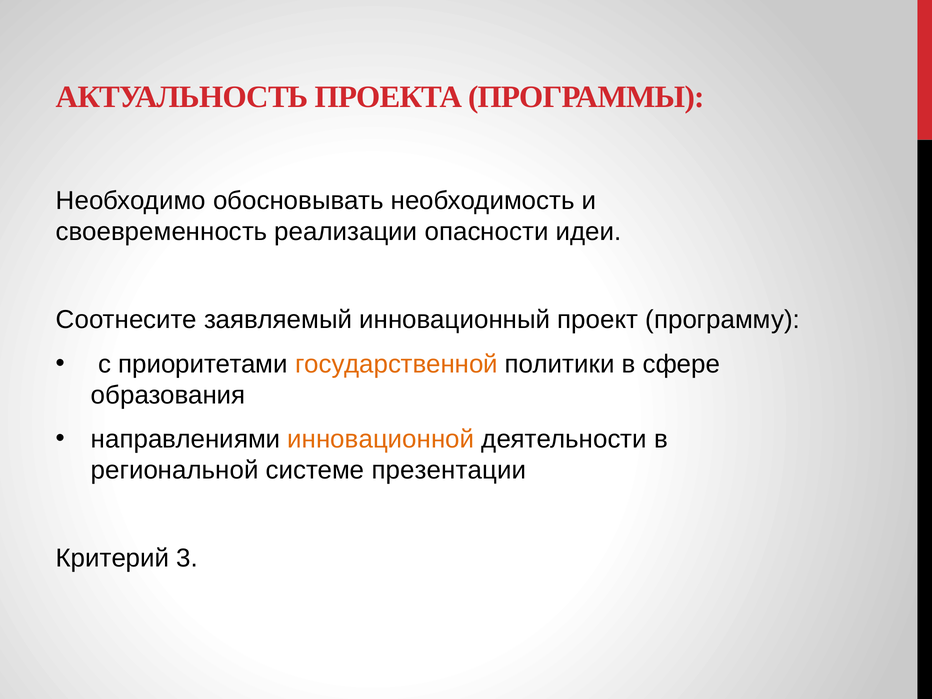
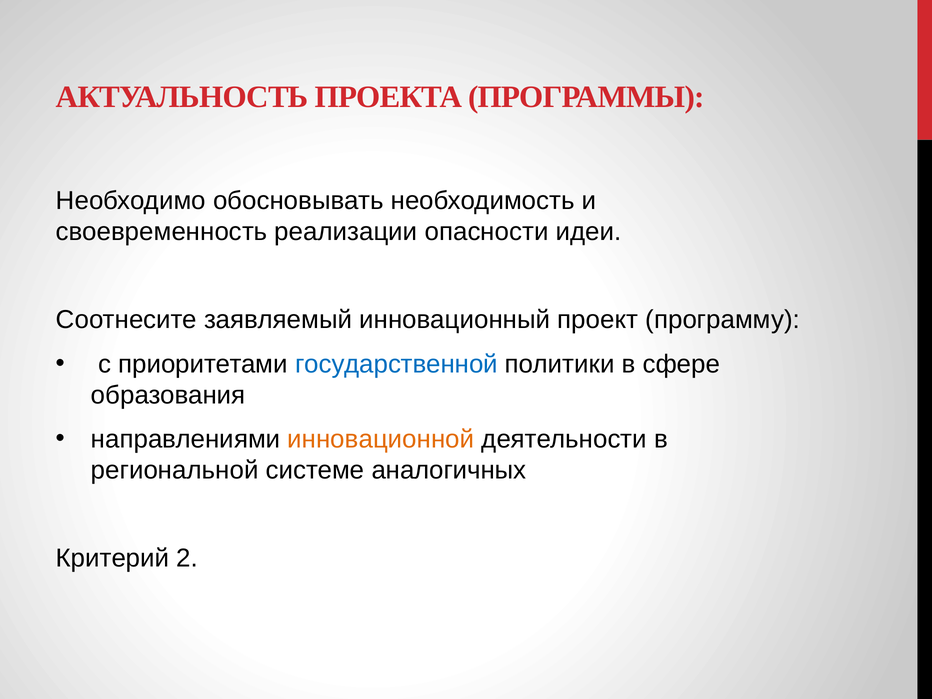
государственной colour: orange -> blue (396, 364)
презентации: презентации -> аналогичных (449, 470)
3: 3 -> 2 (187, 558)
